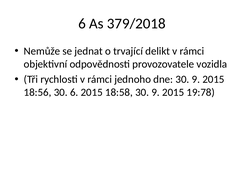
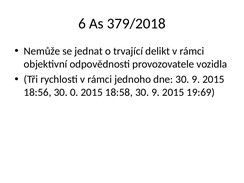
30 6: 6 -> 0 (74, 92)
19:78: 19:78 -> 19:69 (201, 92)
